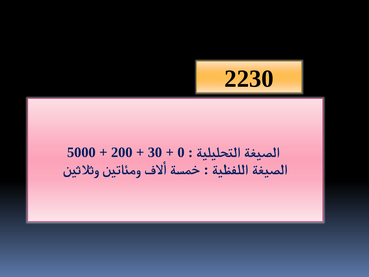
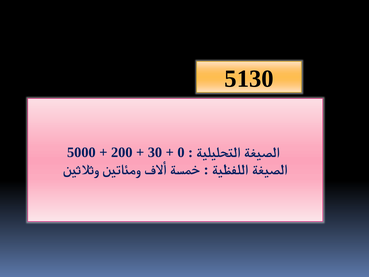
2230: 2230 -> 5130 (249, 79)
